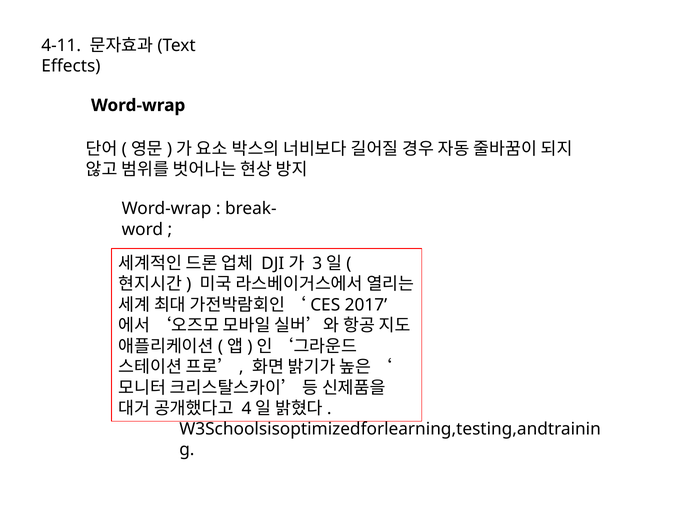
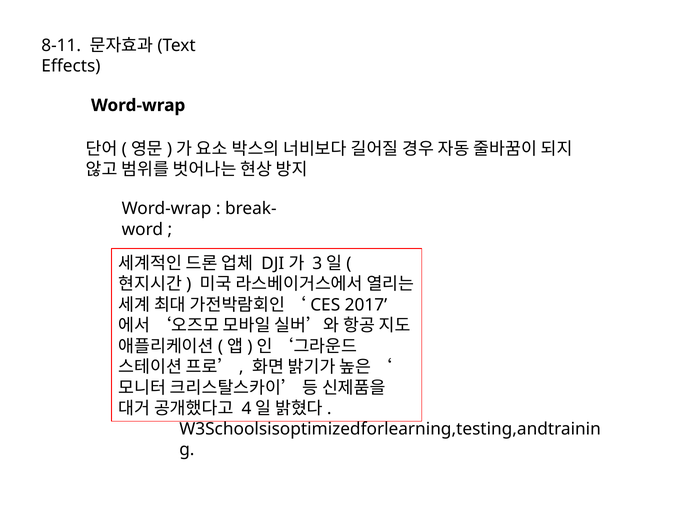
4-11: 4-11 -> 8-11 (61, 46)
